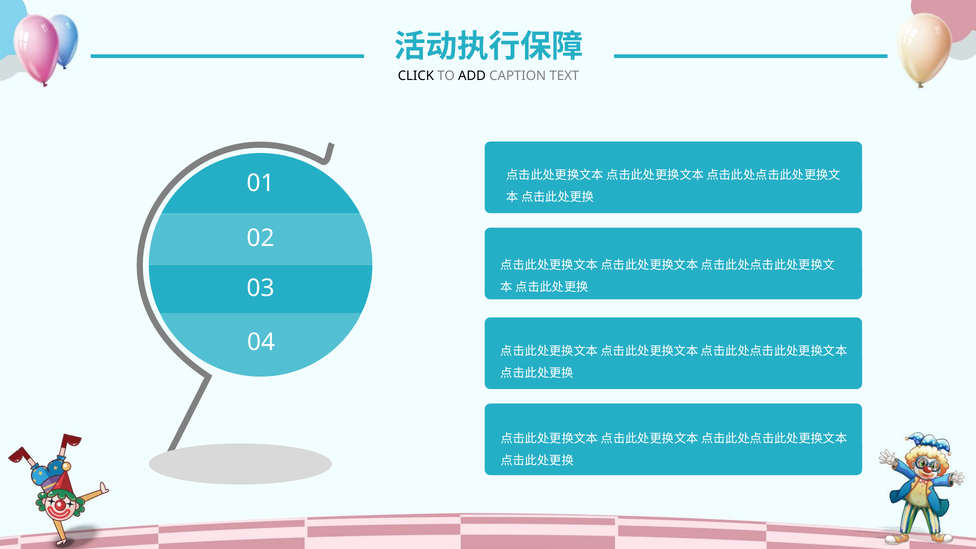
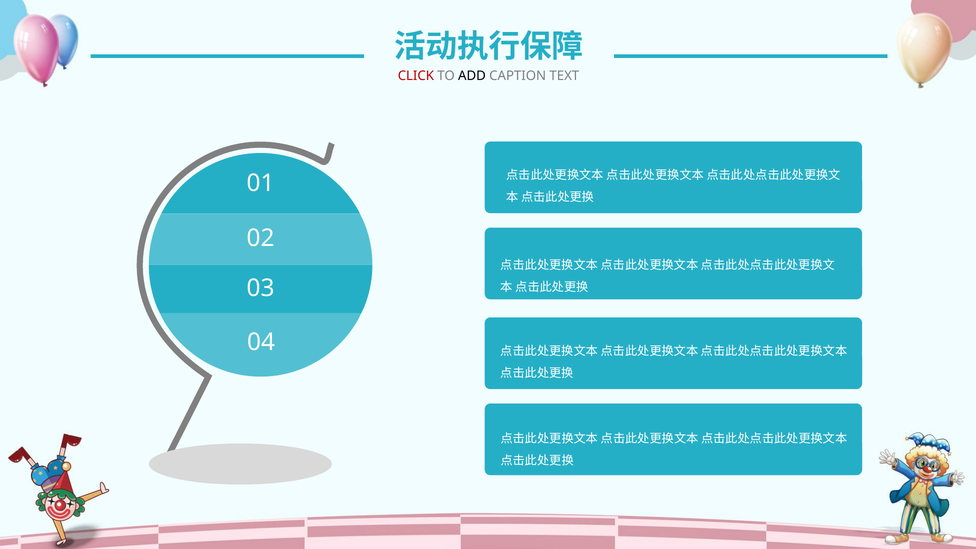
CLICK colour: black -> red (416, 76)
